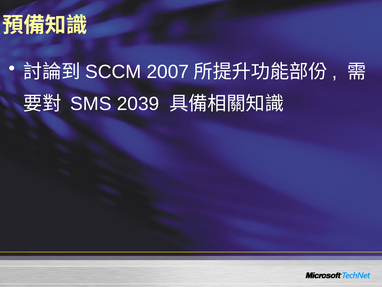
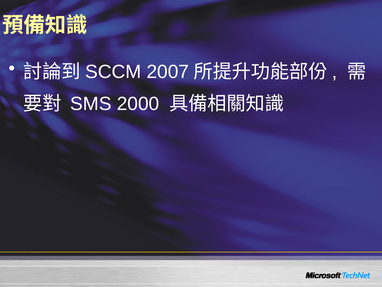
2039: 2039 -> 2000 (138, 104)
